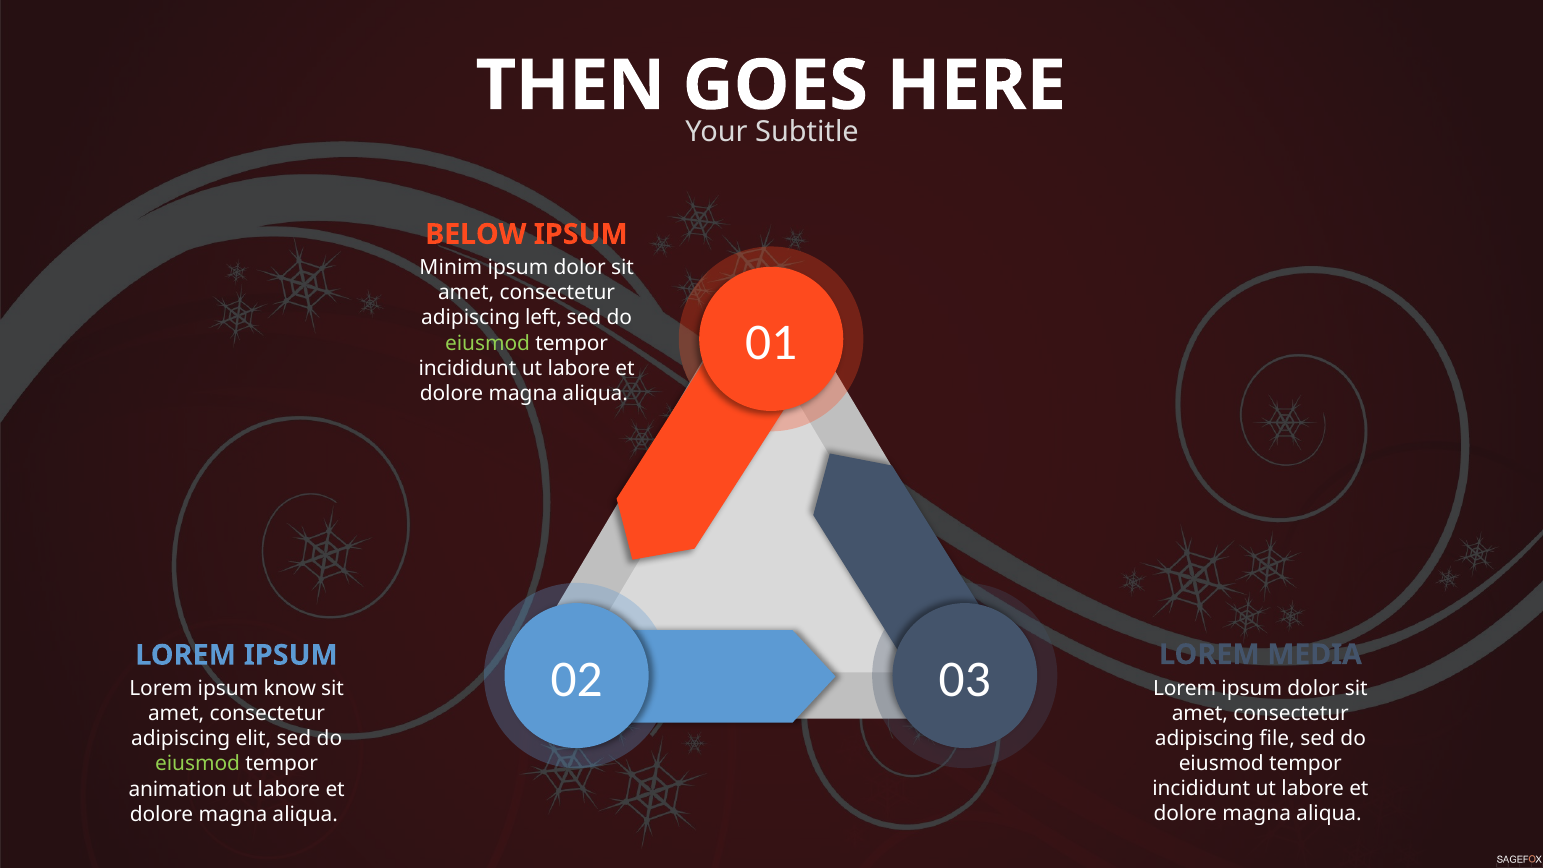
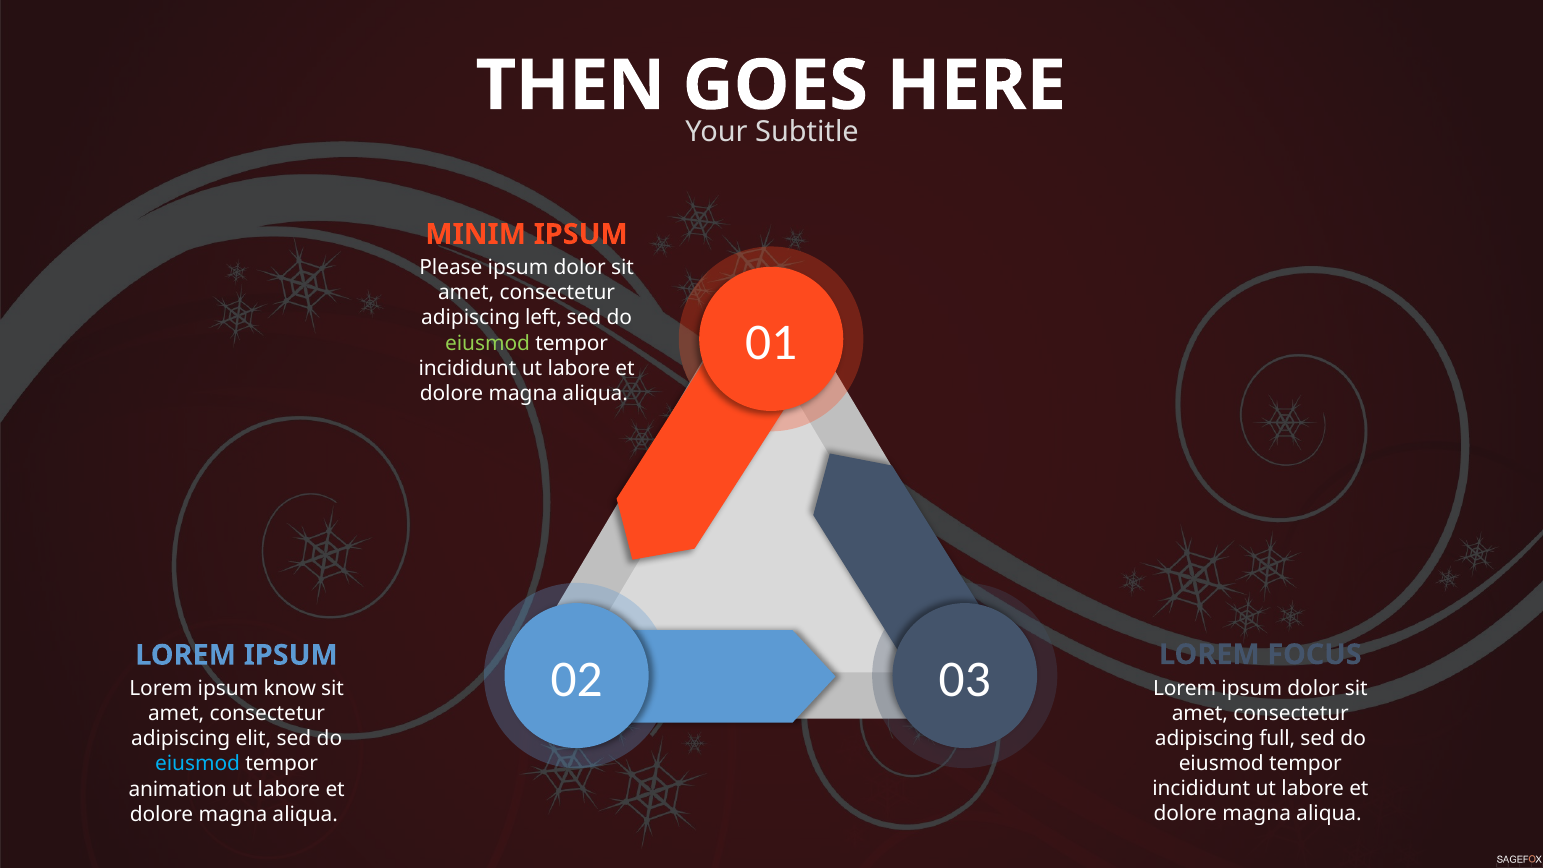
BELOW: BELOW -> MINIM (476, 234)
Minim: Minim -> Please (451, 268)
MEDIA: MEDIA -> FOCUS (1315, 655)
file: file -> full (1277, 738)
eiusmod colour: light green -> light blue (198, 764)
